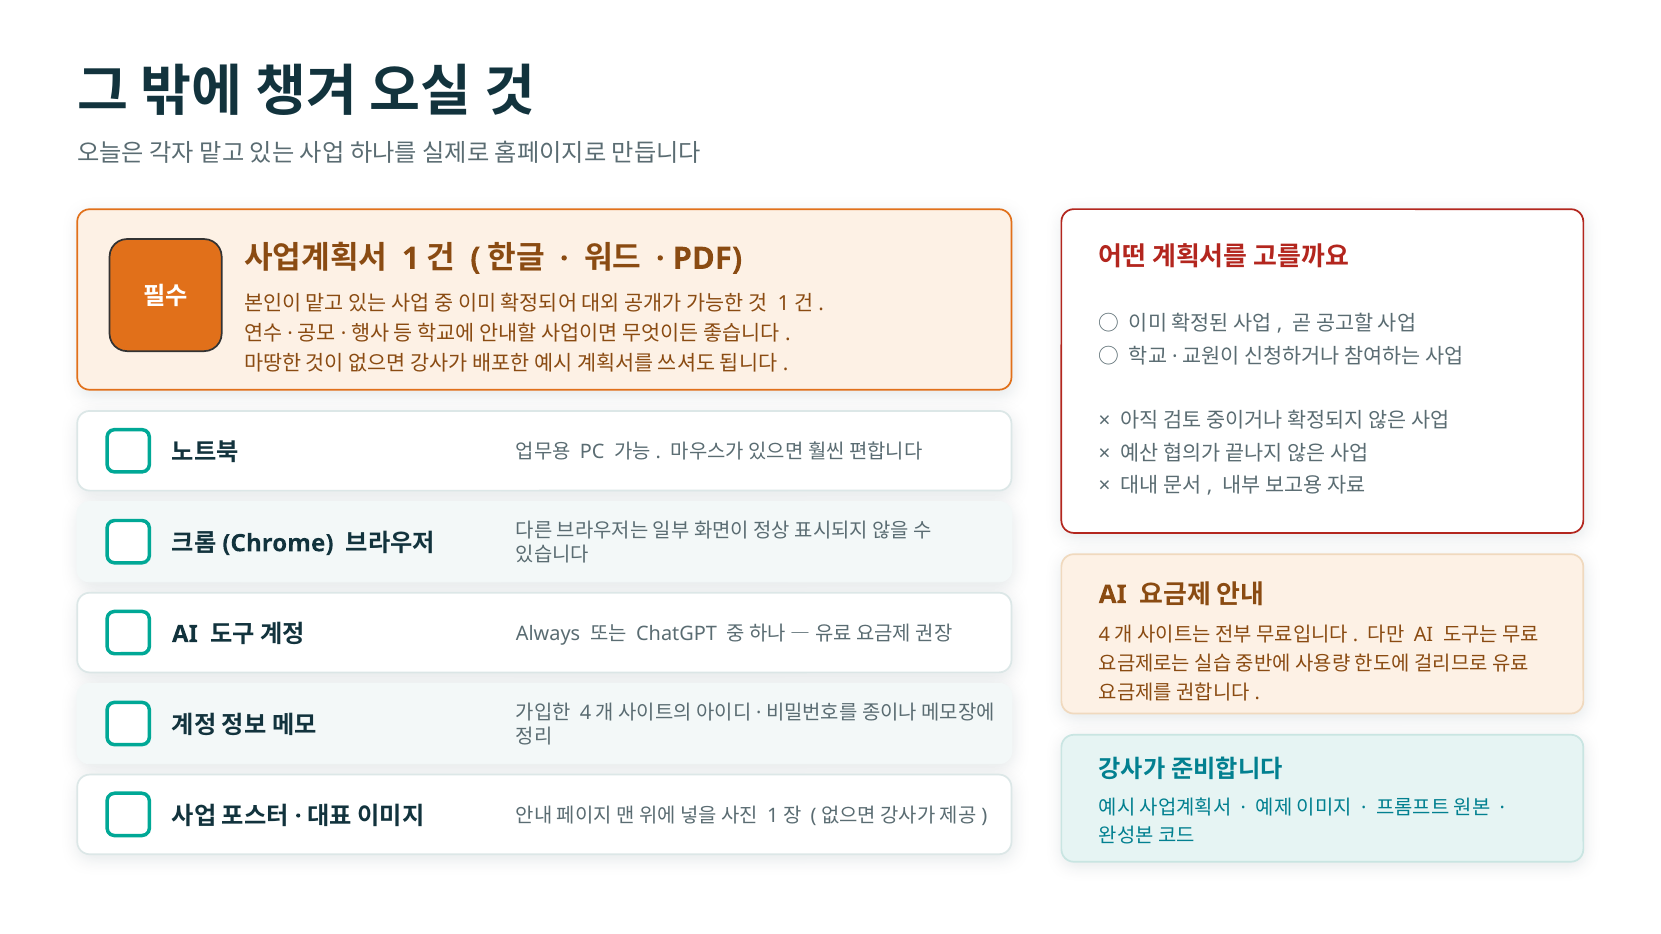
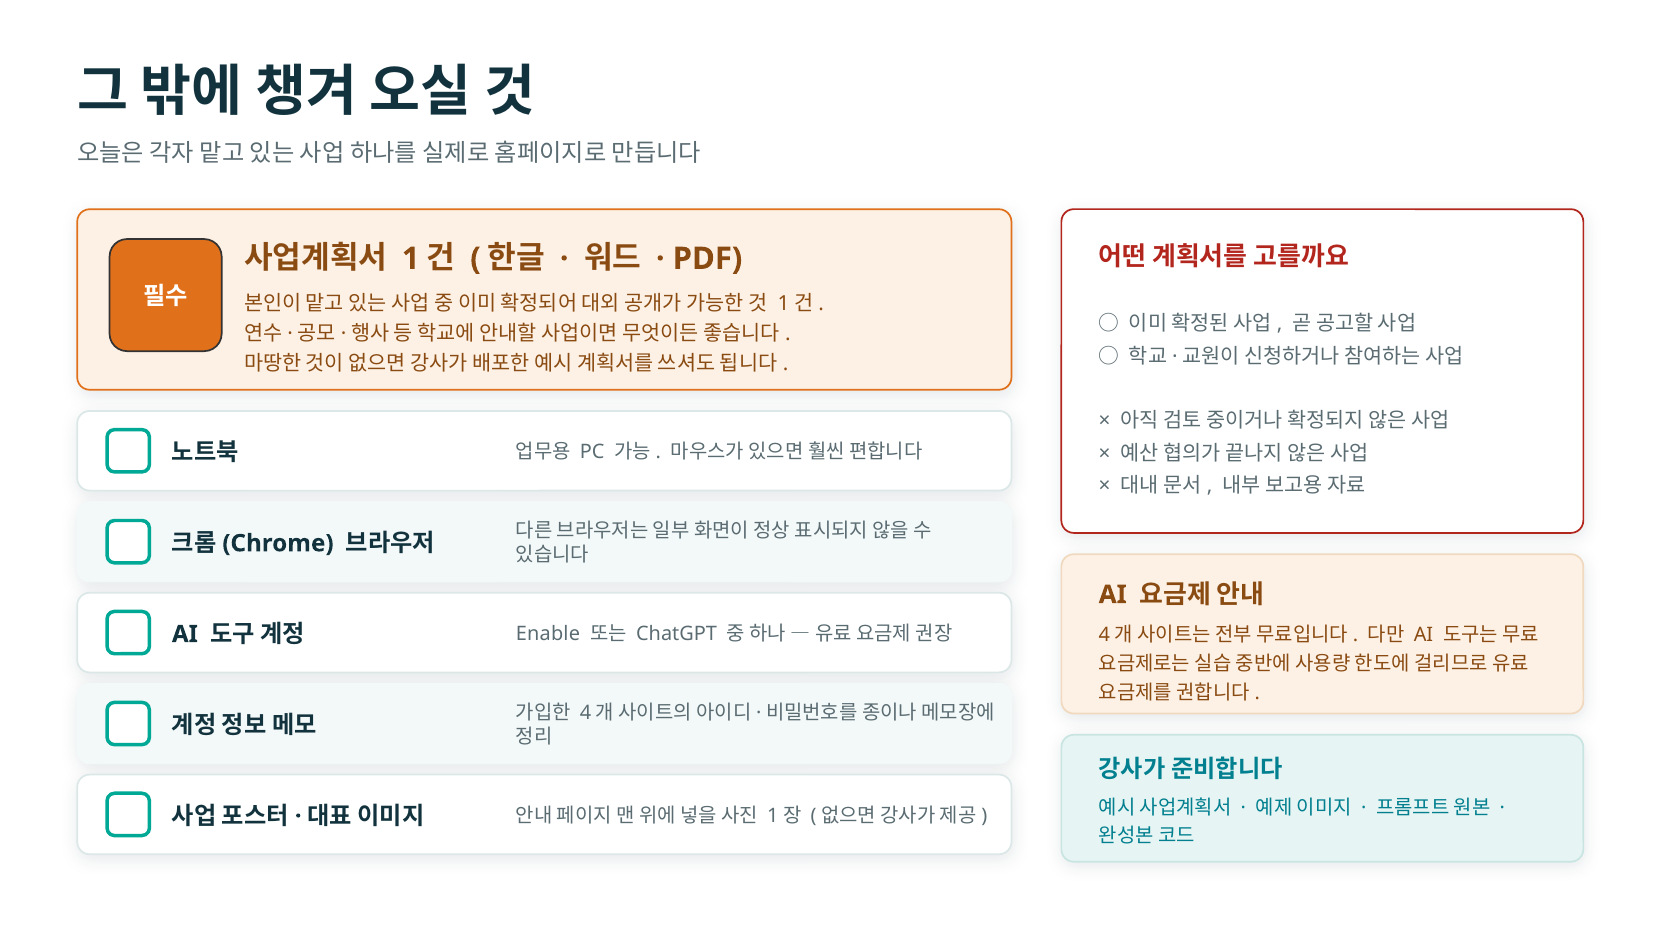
Always: Always -> Enable (548, 634)
